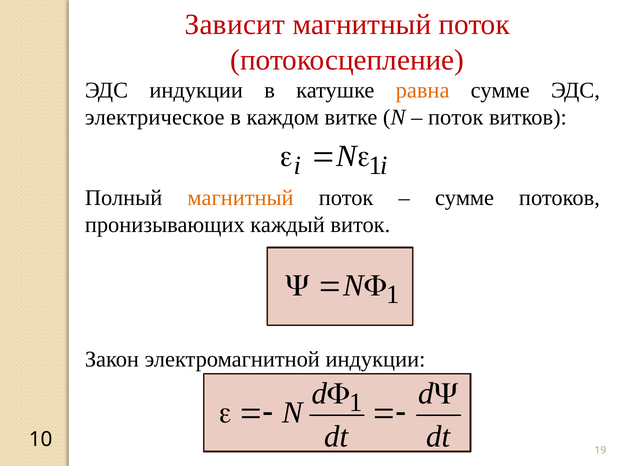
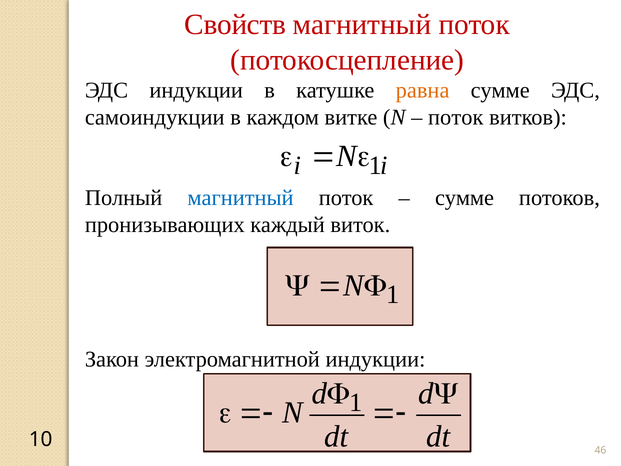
Зависит: Зависит -> Свойств (235, 25)
электрическое: электрическое -> самоиндукции (155, 117)
магнитный colour: orange -> blue (241, 198)
19: 19 -> 46 (601, 450)
